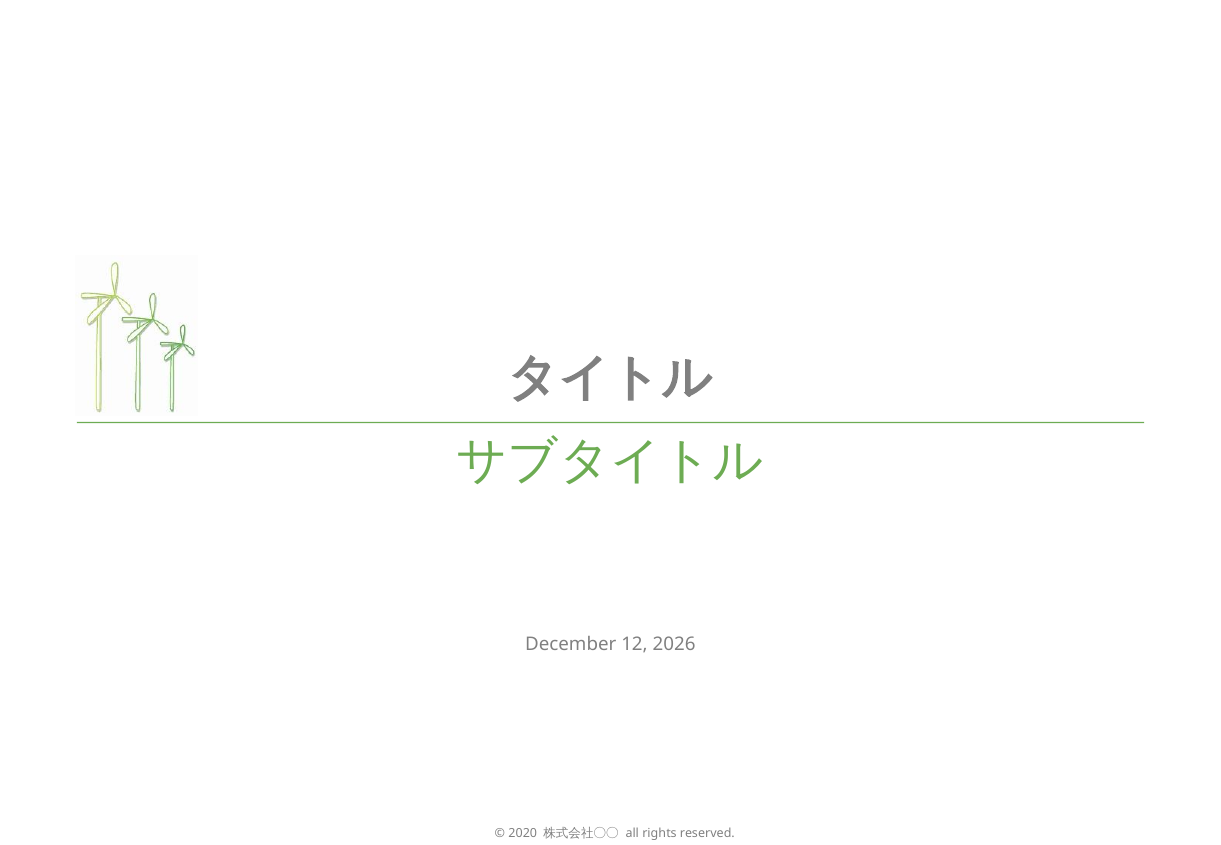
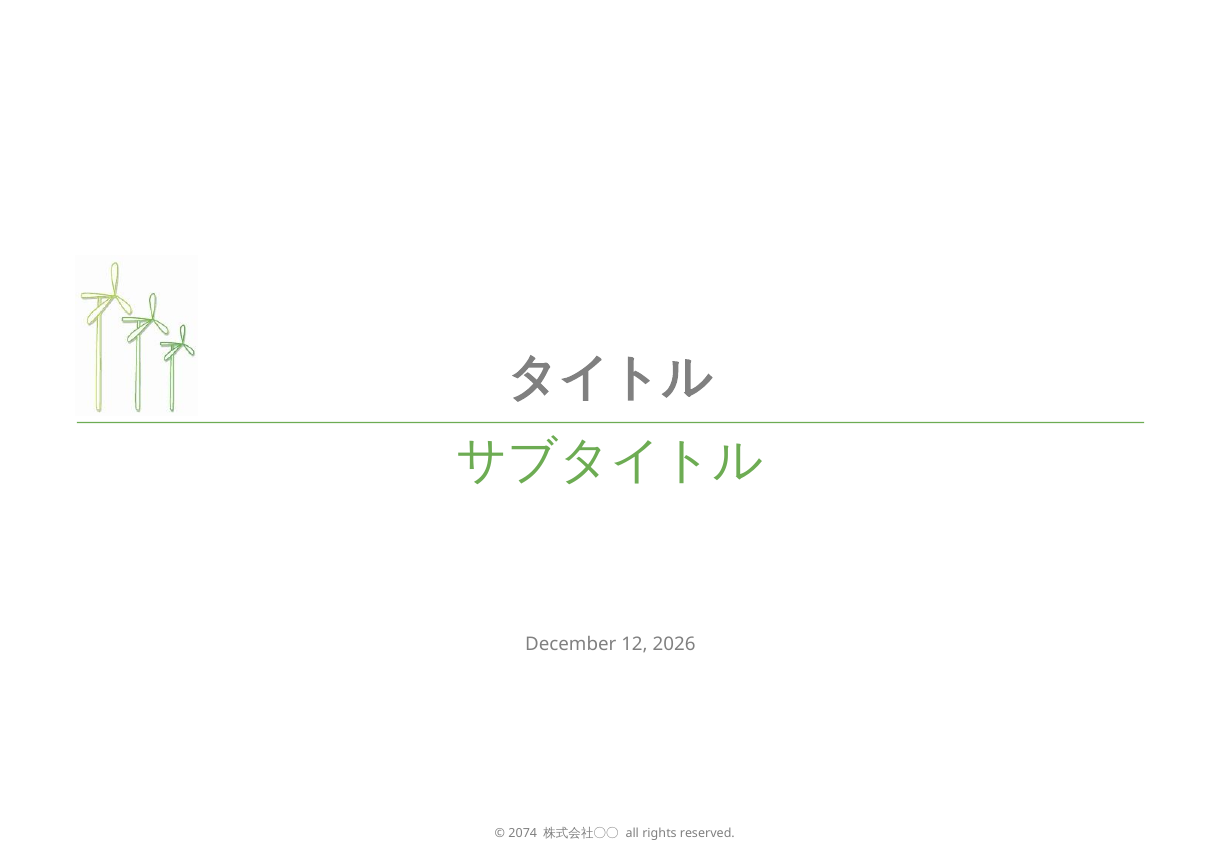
2020: 2020 -> 2074 (523, 833)
